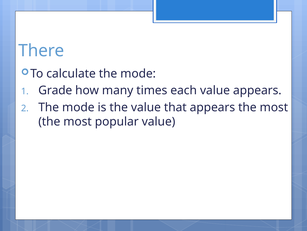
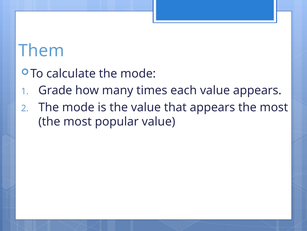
There: There -> Them (41, 51)
